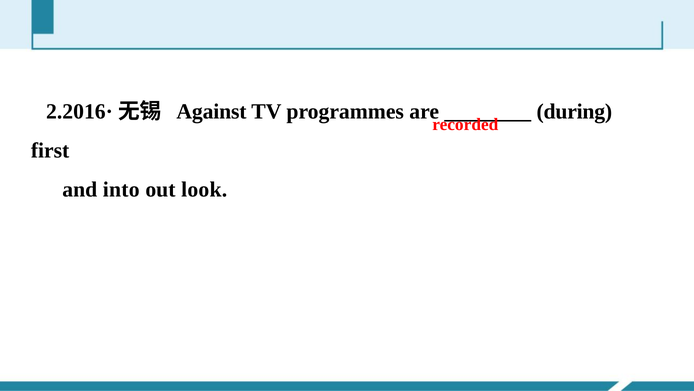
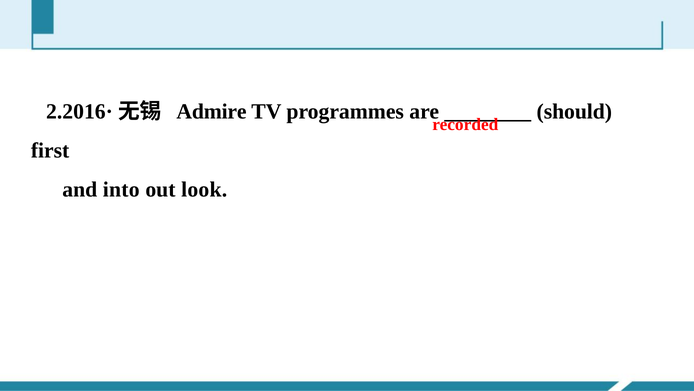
Against: Against -> Admire (212, 111)
during: during -> should (574, 111)
